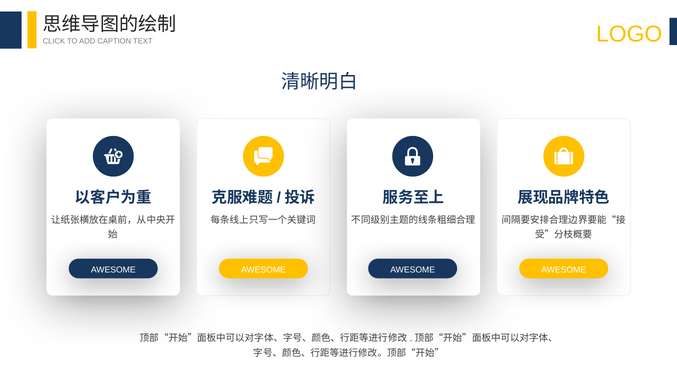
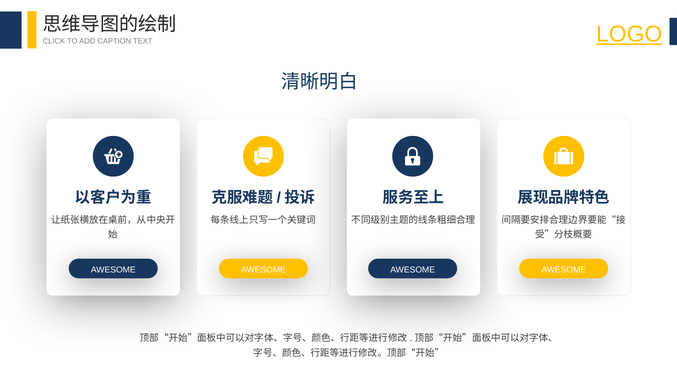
LOGO underline: none -> present (629, 34)
